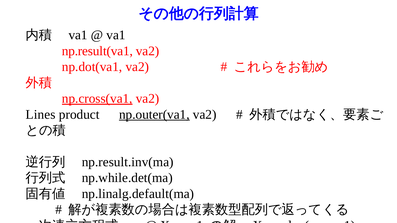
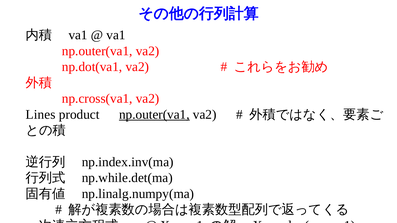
np.result(va1: np.result(va1 -> np.outer(va1 (97, 51)
np.cross(va1 underline: present -> none (97, 99)
np.result.inv(ma: np.result.inv(ma -> np.index.inv(ma (128, 162)
np.linalg.default(ma: np.linalg.default(ma -> np.linalg.numpy(ma (138, 194)
